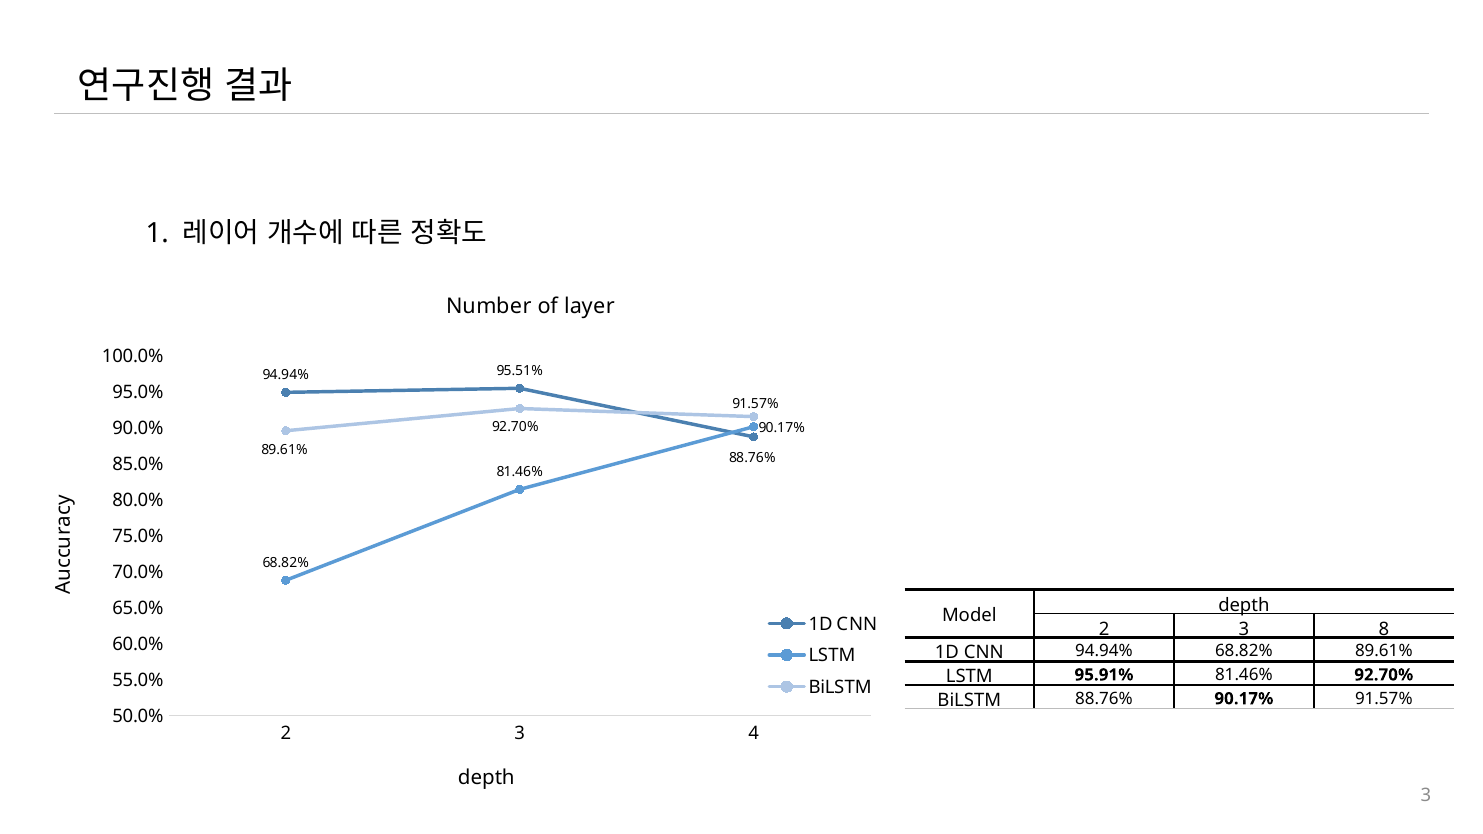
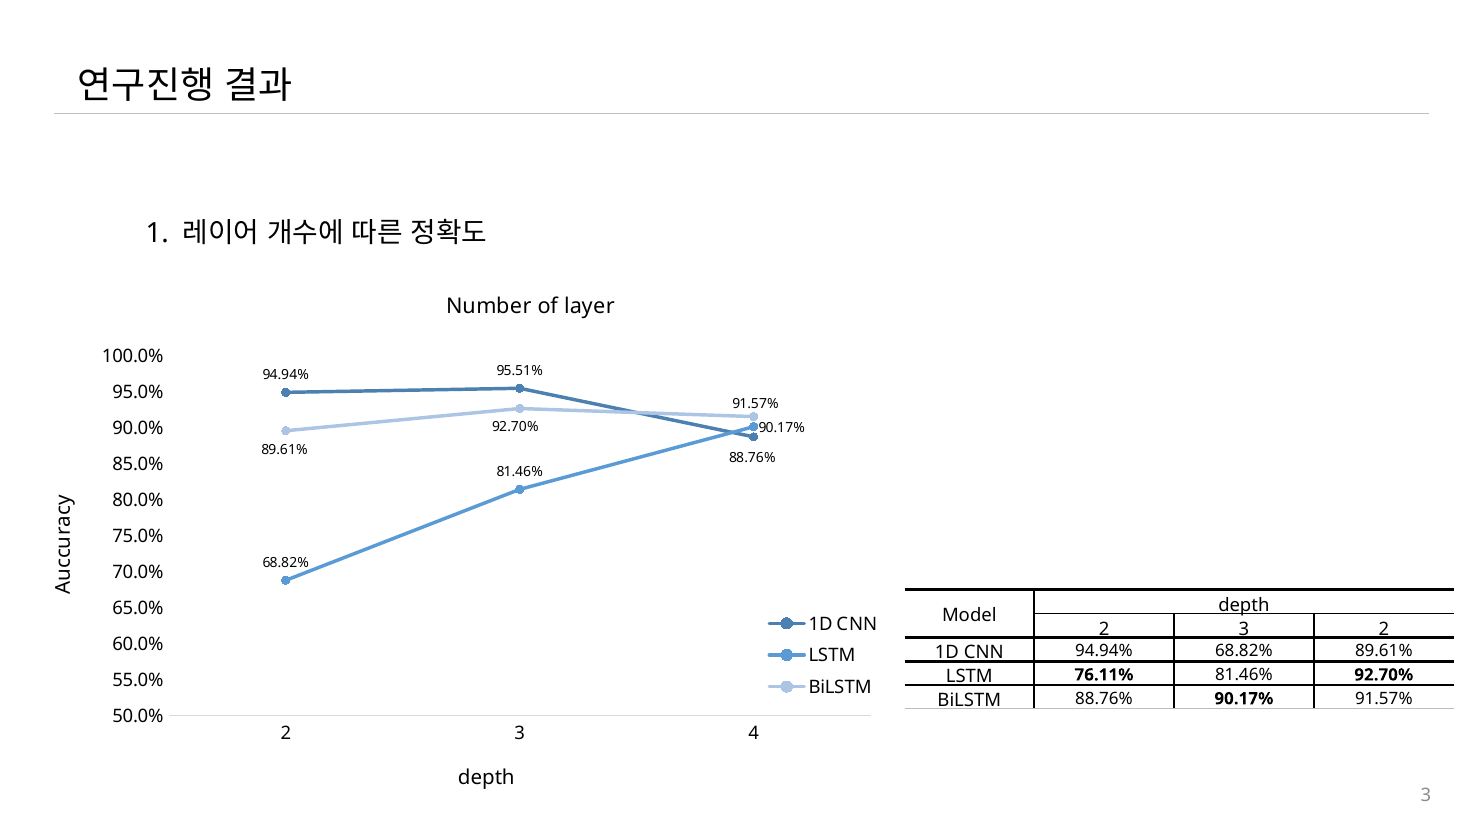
3 8: 8 -> 2 (1384, 629)
95.91%: 95.91% -> 76.11% (1104, 675)
